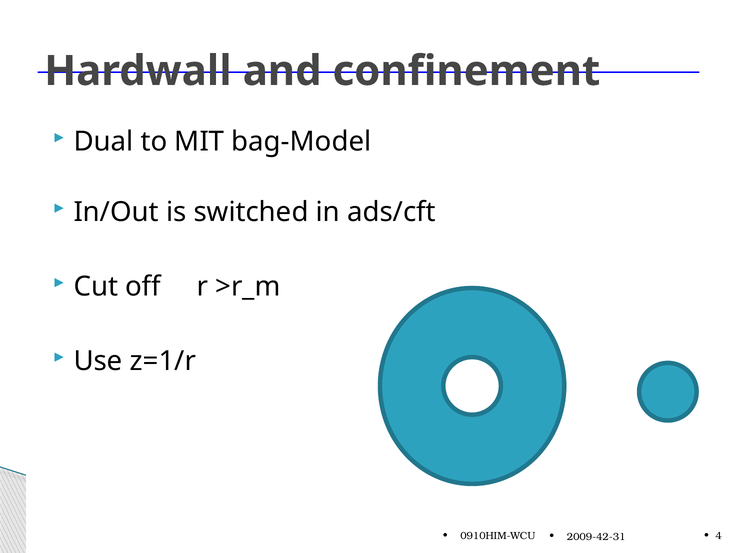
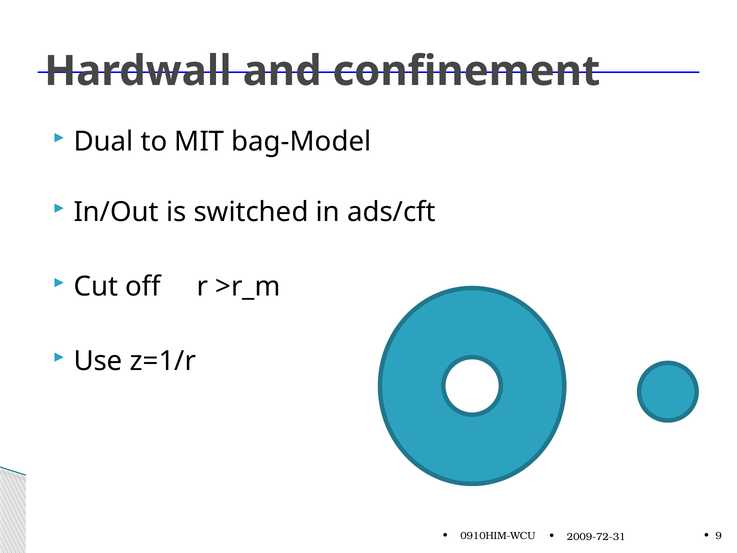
4: 4 -> 9 (719, 535)
2009-42-31: 2009-42-31 -> 2009-72-31 (596, 537)
